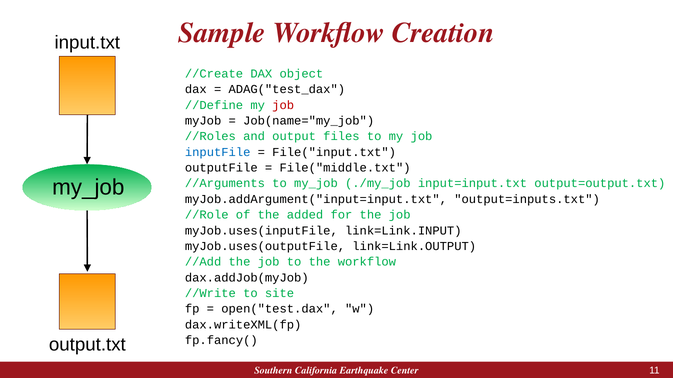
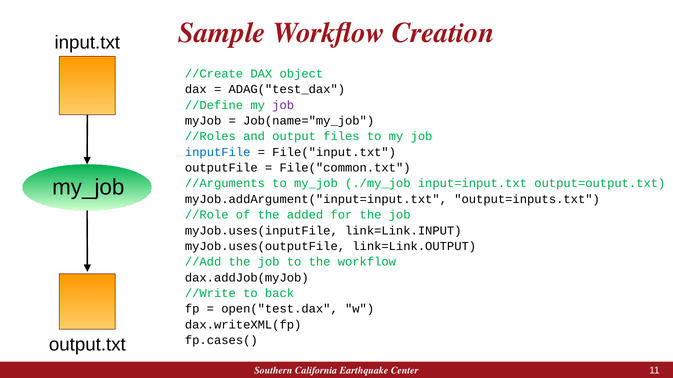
job colour: red -> purple (283, 105)
File("middle.txt: File("middle.txt -> File("common.txt (345, 168)
site: site -> back (280, 294)
fp.fancy(: fp.fancy( -> fp.cases( (221, 341)
